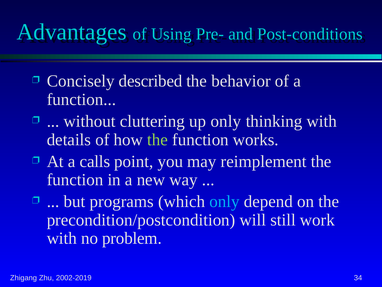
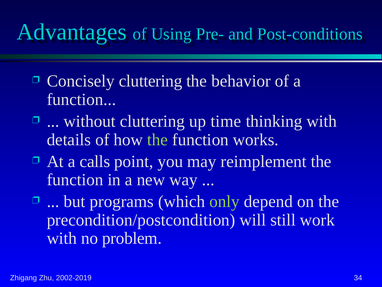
Concisely described: described -> cluttering (151, 81)
up only: only -> time (226, 121)
only colour: light blue -> light green (225, 201)
